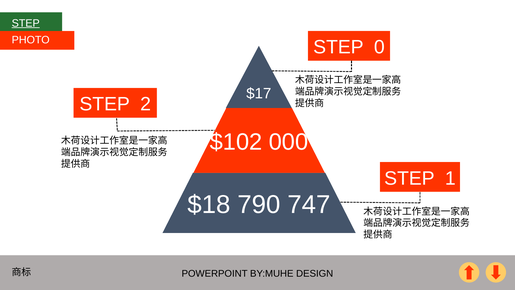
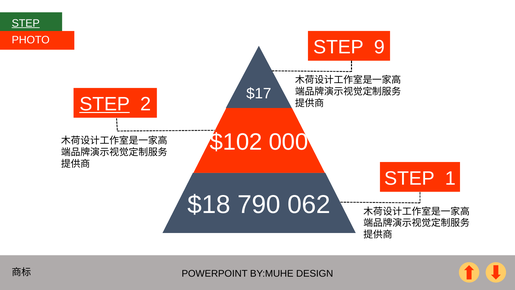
0: 0 -> 9 (379, 47)
STEP underline: none -> present (105, 104)
747: 747 -> 062 (309, 204)
